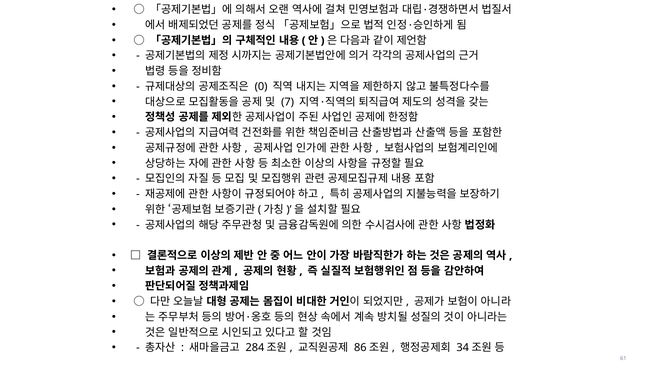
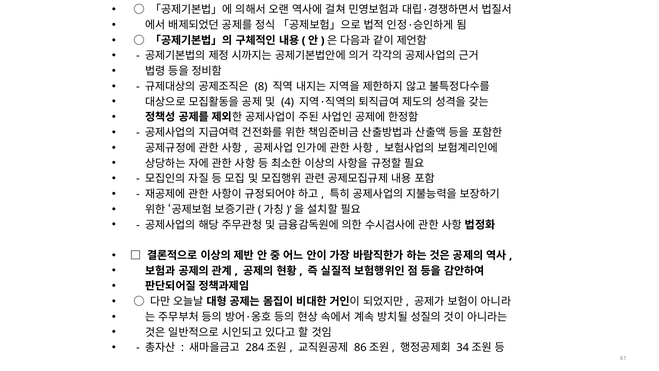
0: 0 -> 8 (261, 87)
7: 7 -> 4 (288, 102)
